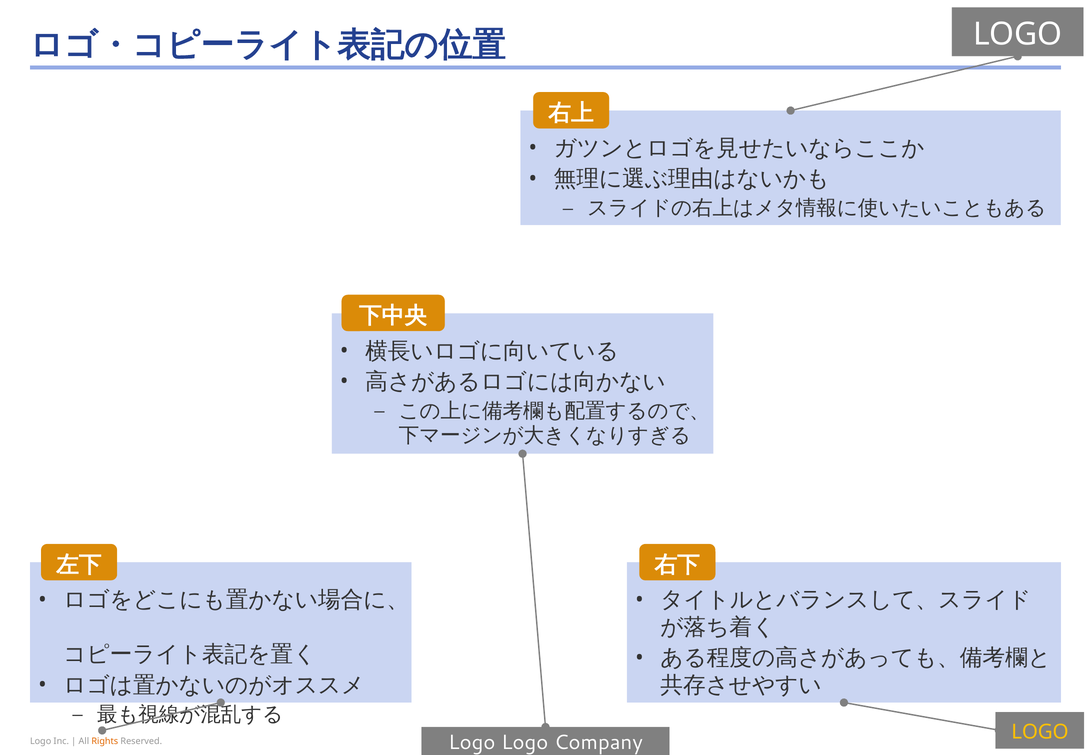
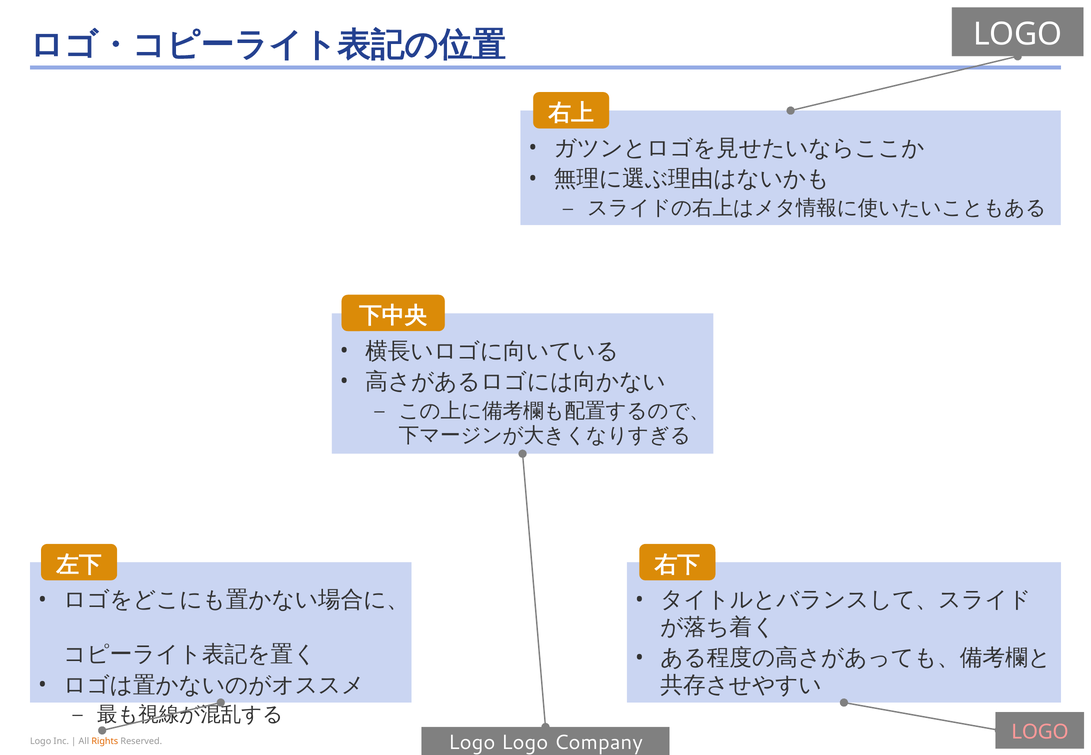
LOGO colour: yellow -> pink (1040, 732)
